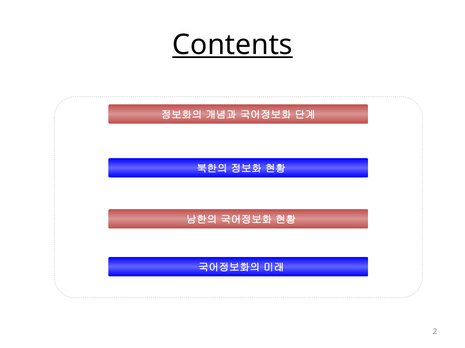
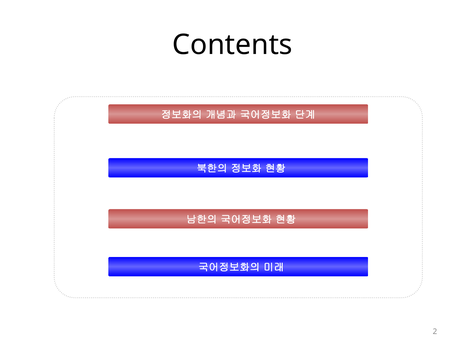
Contents underline: present -> none (232, 45)
